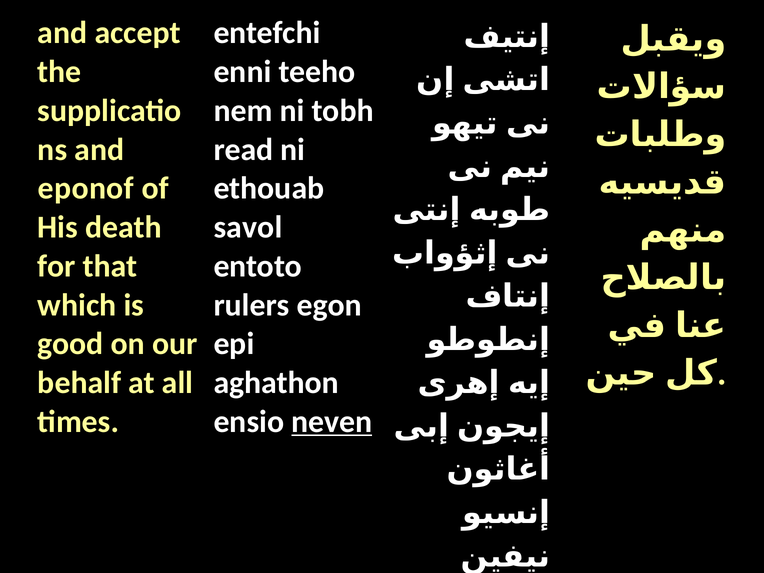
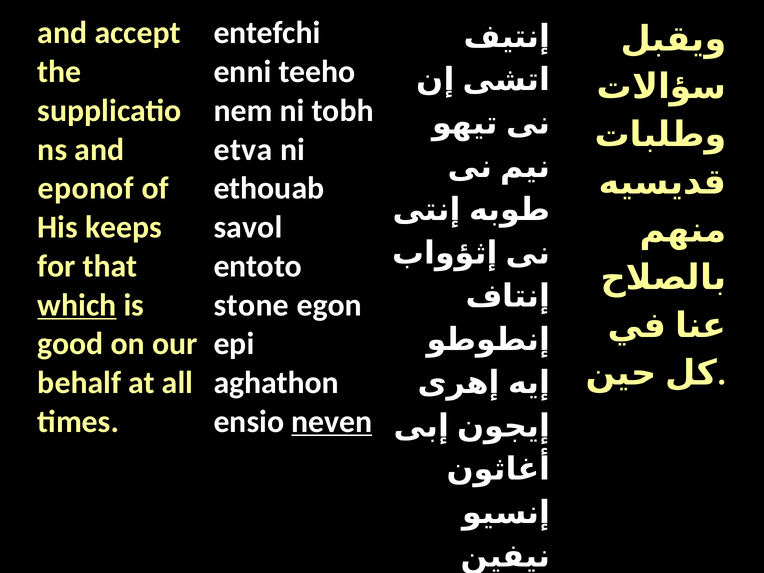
read: read -> etva (243, 150)
death: death -> keeps (124, 227)
which underline: none -> present (77, 305)
rulers: rulers -> stone (251, 305)
